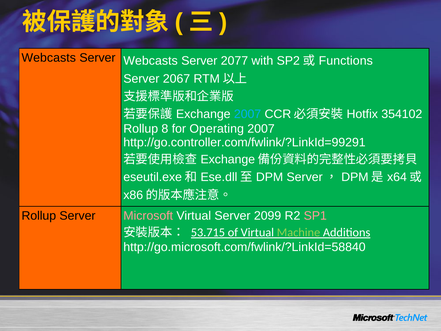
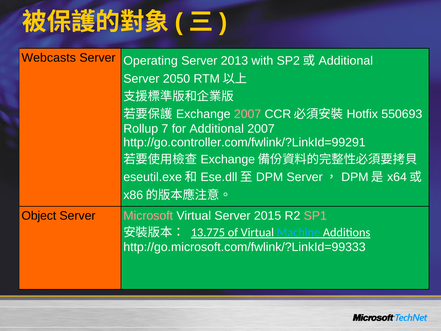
Server Webcasts: Webcasts -> Operating (151, 61)
2077: 2077 -> 2013 (234, 61)
Functions: Functions -> Additional (346, 61)
2067: 2067 -> 2050 (177, 79)
2007 colour: light blue -> pink (248, 114)
354102: 354102 -> 550693 (402, 114)
8: 8 -> 7 (165, 129)
for Operating: Operating -> Additional (217, 129)
Rollup: Rollup -> Object (39, 216)
2099: 2099 -> 2015 (268, 216)
53.715: 53.715 -> 13.775 (208, 232)
Machine colour: light green -> light blue (298, 232)
http://go.microsoft.com/fwlink/?LinkId=58840: http://go.microsoft.com/fwlink/?LinkId=58840 -> http://go.microsoft.com/fwlink/?LinkId=99333 (245, 247)
